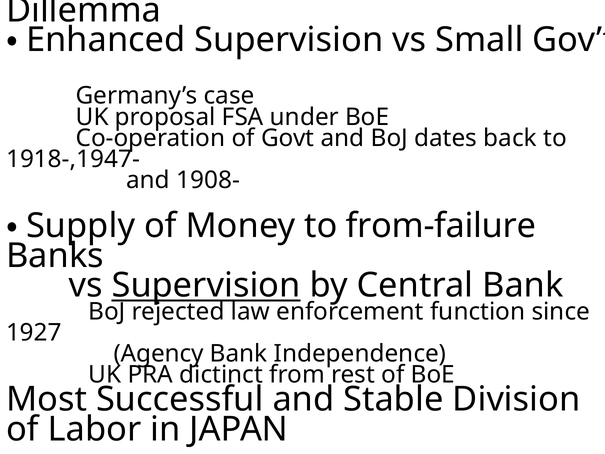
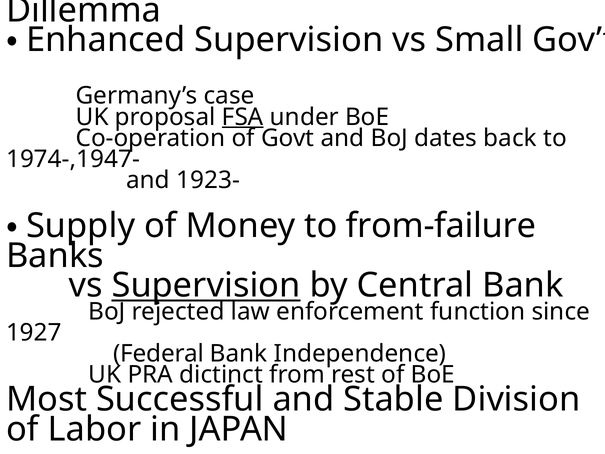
FSA underline: none -> present (243, 117)
1918-,1947-: 1918-,1947- -> 1974-,1947- (73, 159)
1908-: 1908- -> 1923- (208, 180)
Agency: Agency -> Federal (159, 354)
